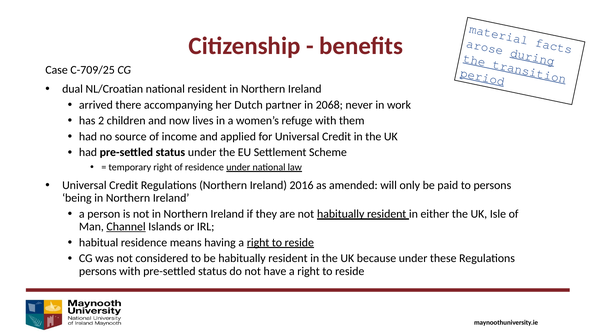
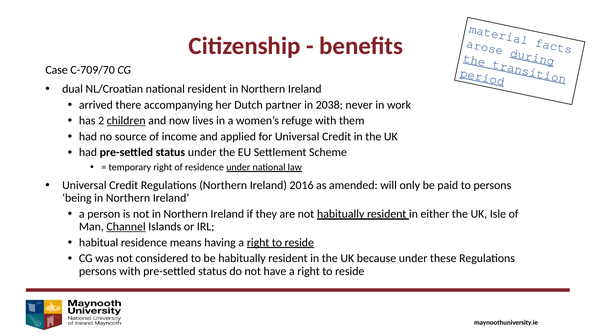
C-709/25: C-709/25 -> C-709/70 (93, 70)
2068: 2068 -> 2038 (329, 105)
children underline: none -> present (126, 121)
